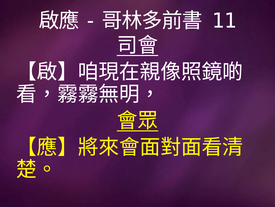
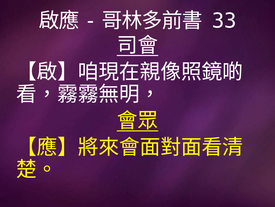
11: 11 -> 33 (224, 21)
